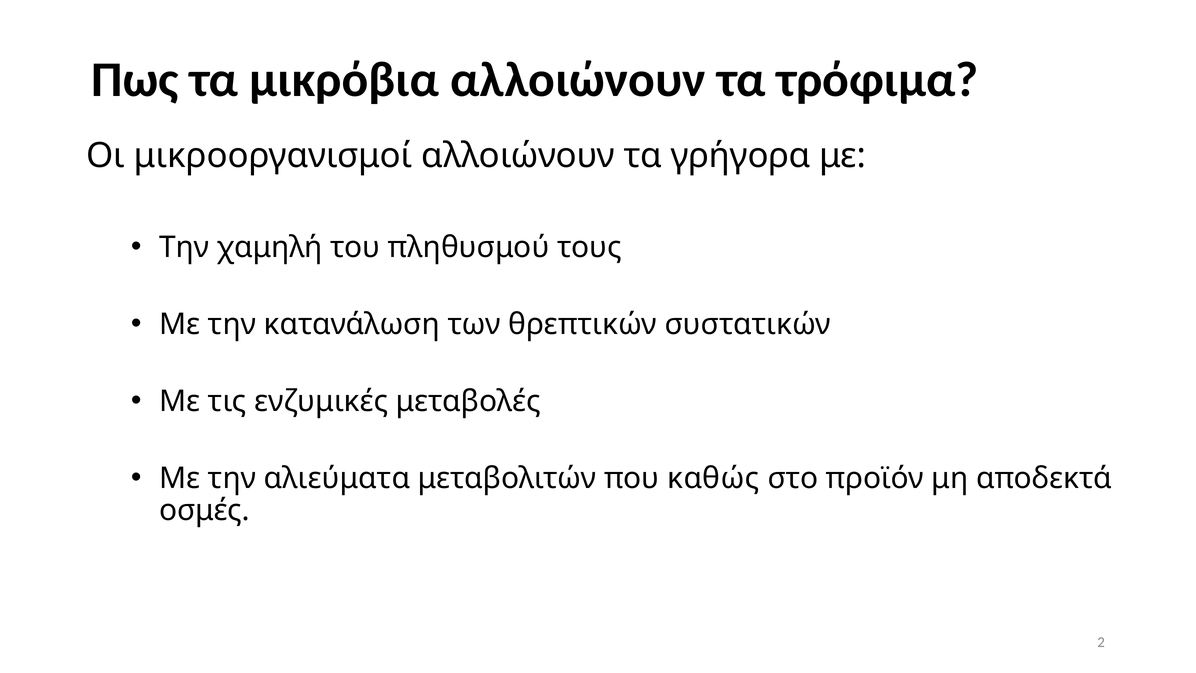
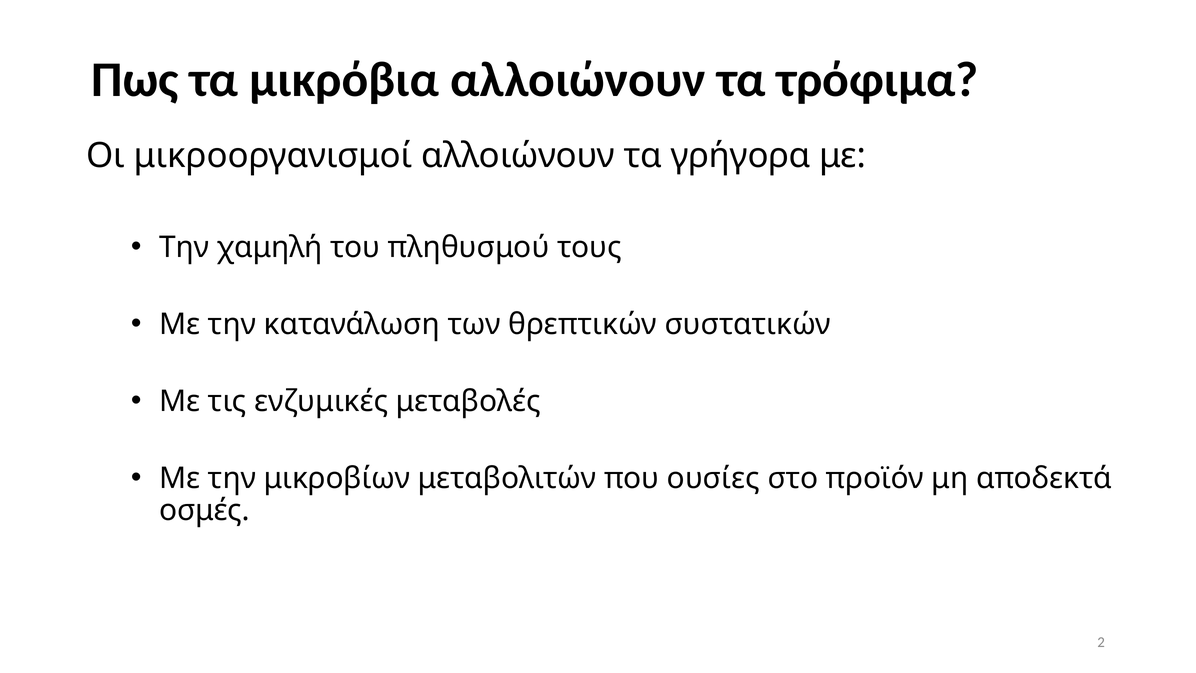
αλιεύματα: αλιεύματα -> μικροβίων (337, 478)
καθώς: καθώς -> ουσίες (713, 478)
